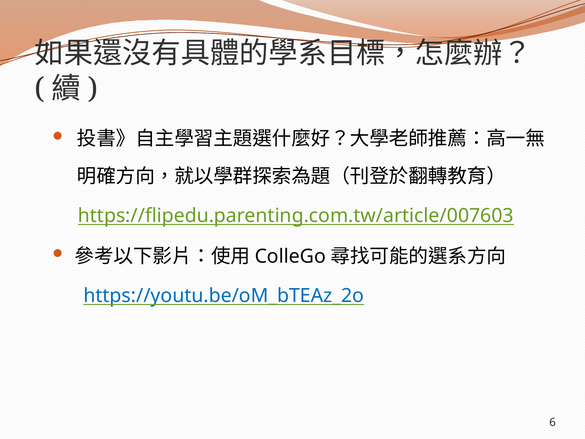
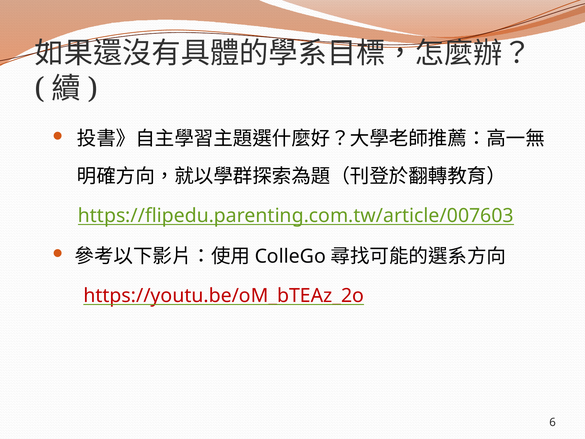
https://youtu.be/oM_bTEAz_2o colour: blue -> red (224, 296)
